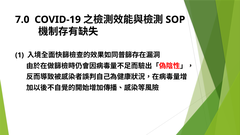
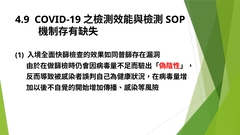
7.0: 7.0 -> 4.9 (22, 20)
